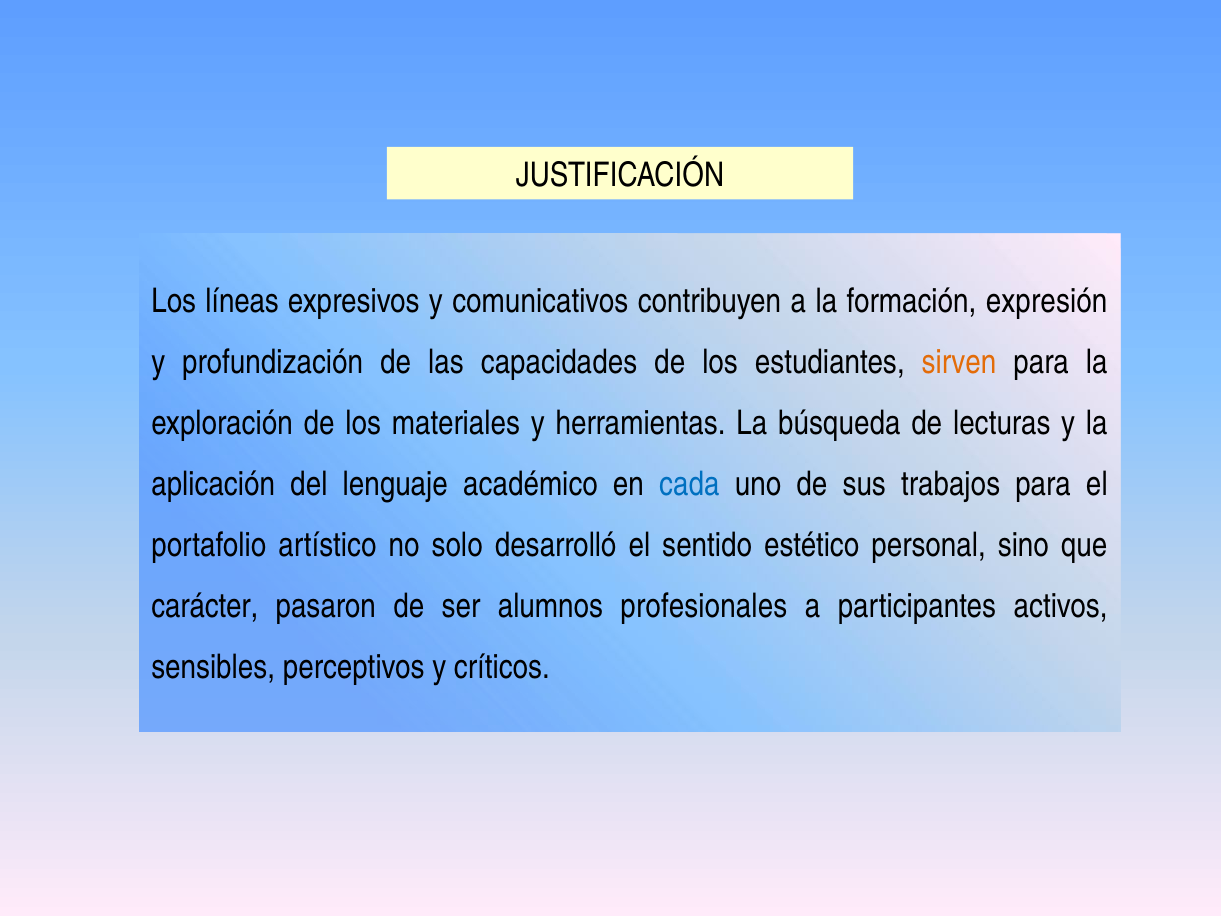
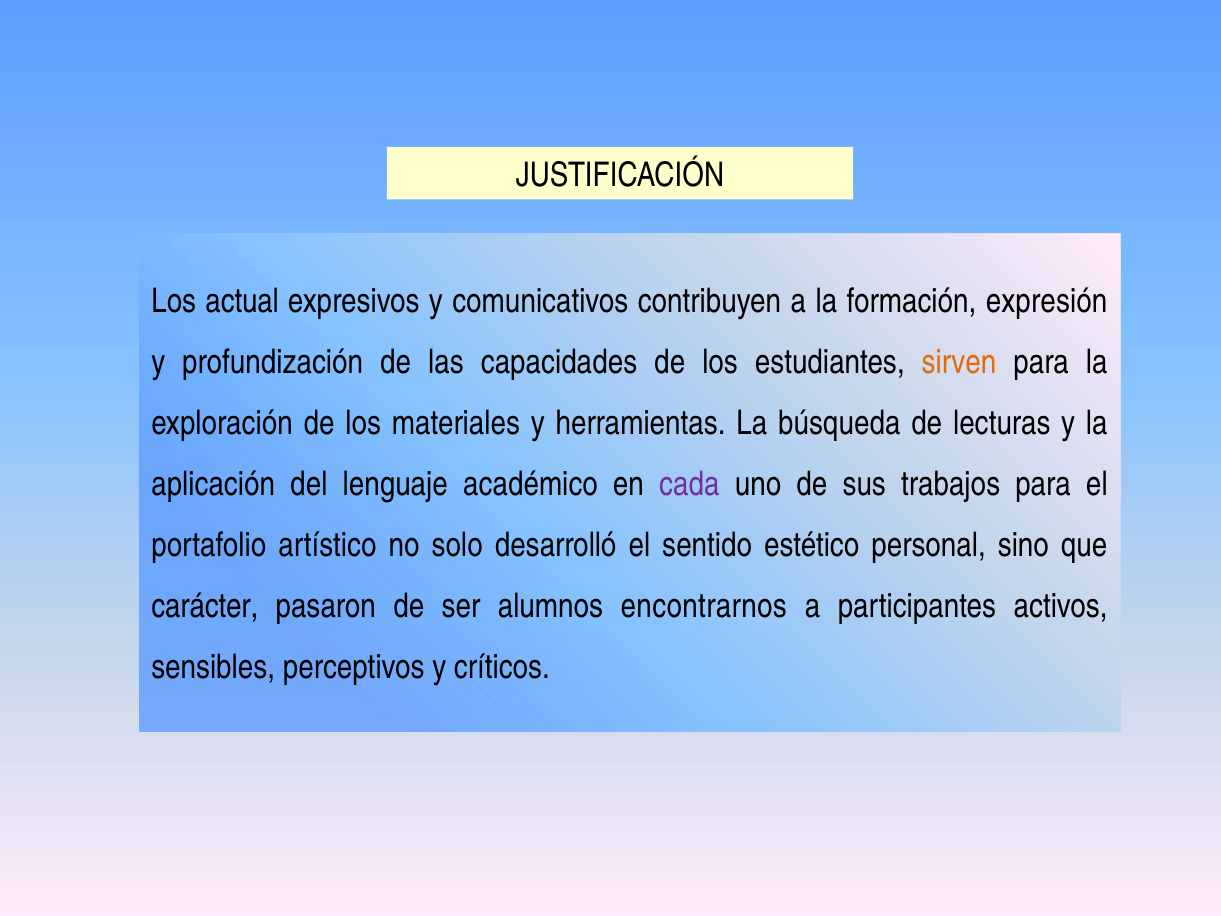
líneas: líneas -> actual (242, 301)
cada colour: blue -> purple (689, 484)
profesionales: profesionales -> encontrarnos (704, 606)
